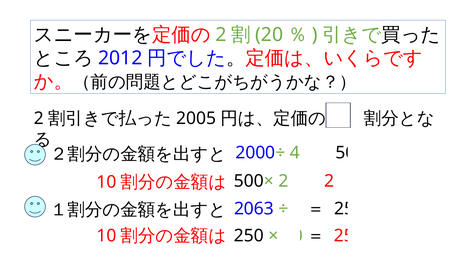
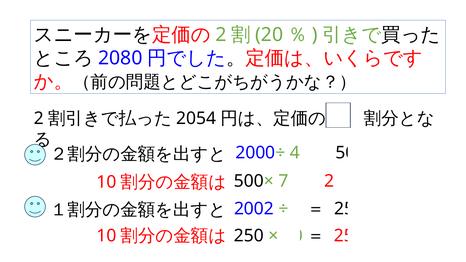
2012: 2012 -> 2080 (120, 58)
2005: 2005 -> 2054 (196, 118)
500× 2: 2 -> 7 (283, 181)
2063: 2063 -> 2002 (254, 209)
